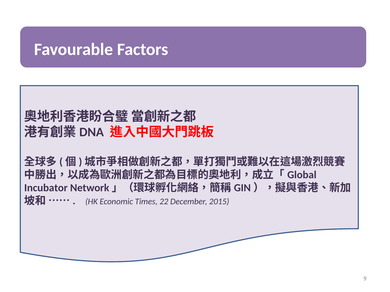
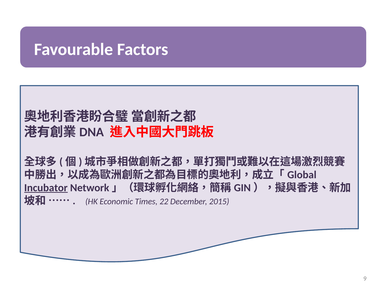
Incubator underline: none -> present (46, 188)
